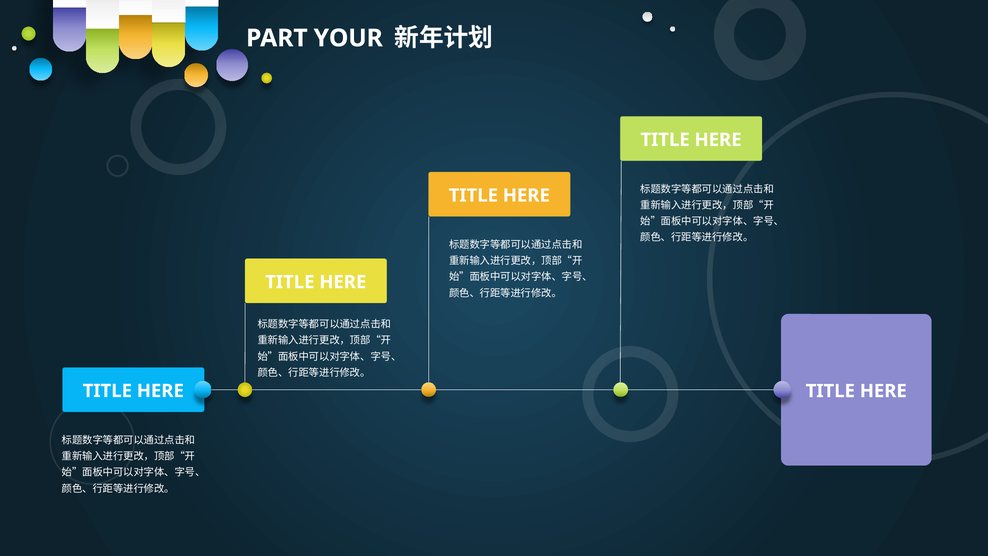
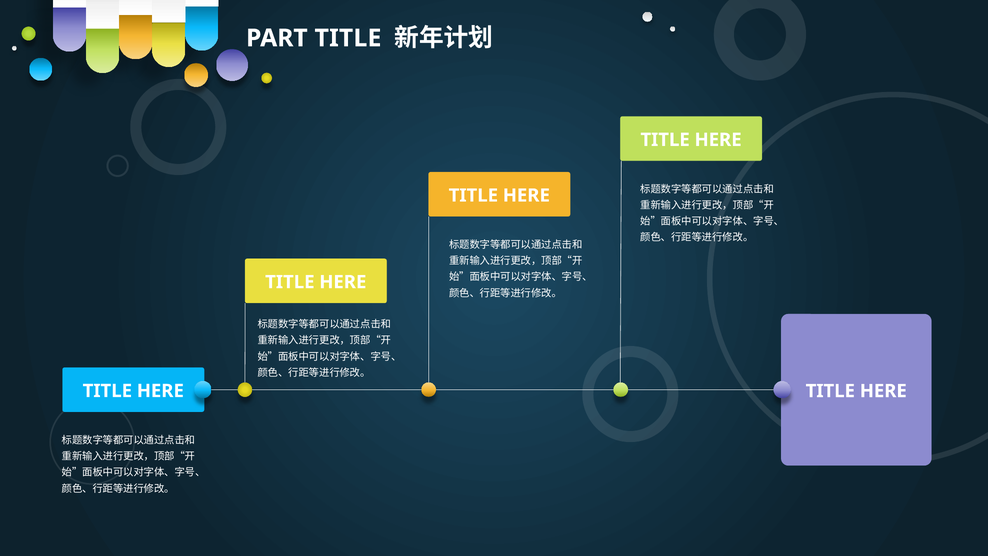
PART YOUR: YOUR -> TITLE (348, 38)
